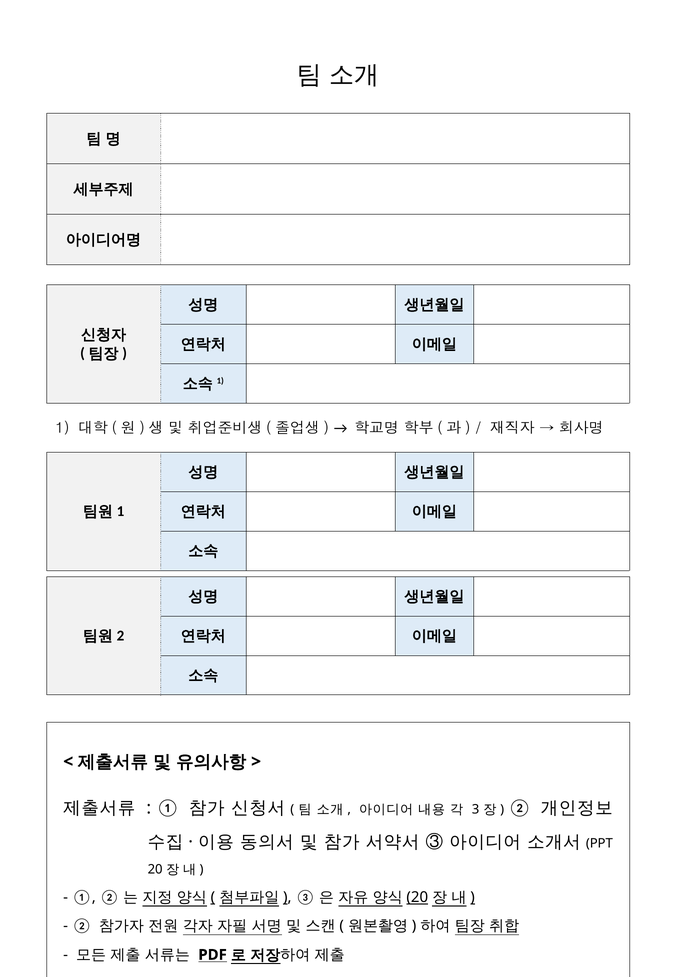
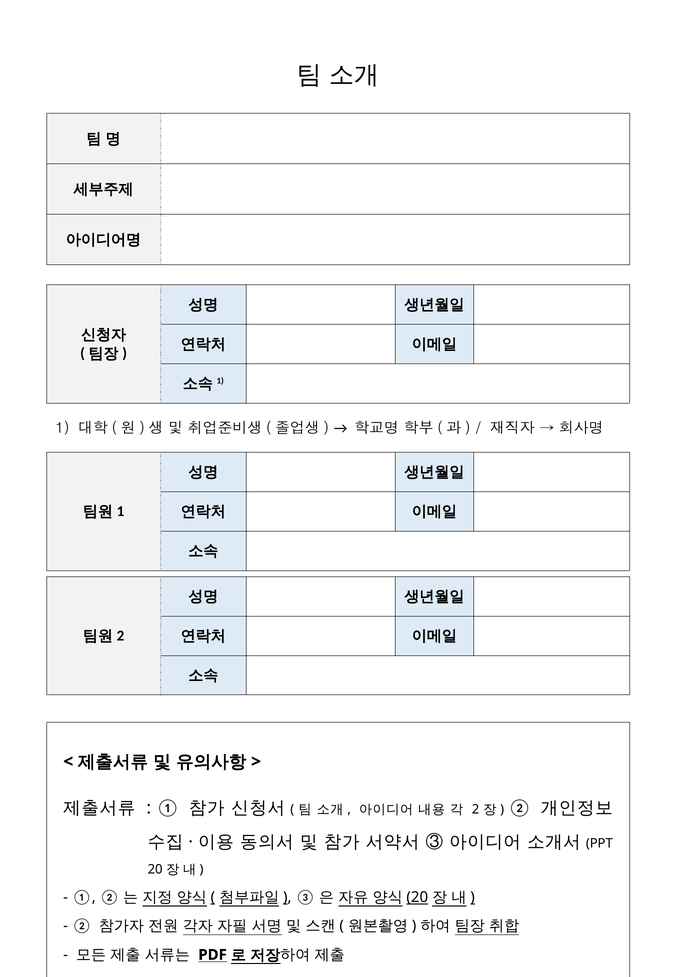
3: 3 -> 2 (476, 809)
